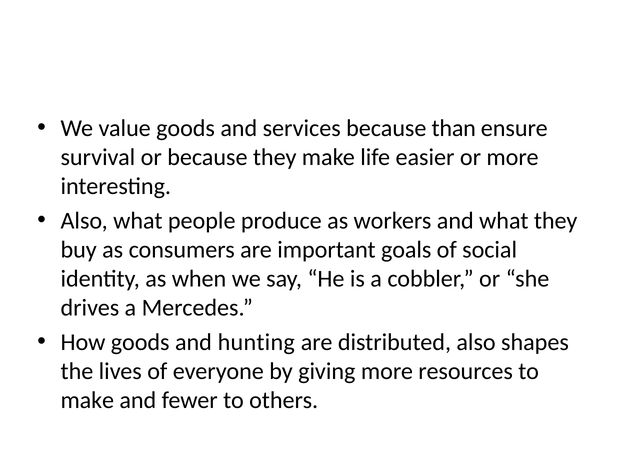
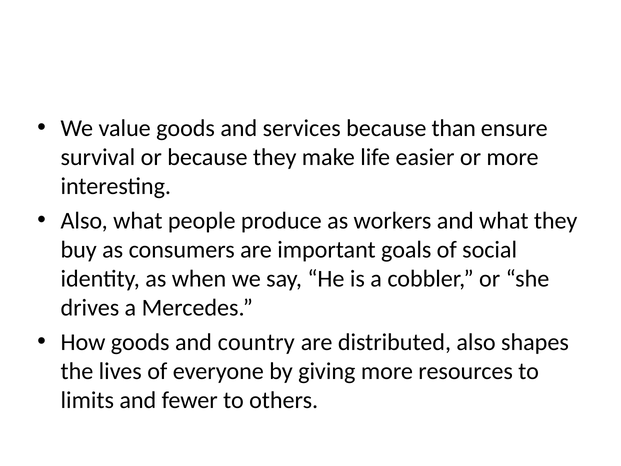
hunting: hunting -> country (256, 342)
make: make -> limits (87, 400)
